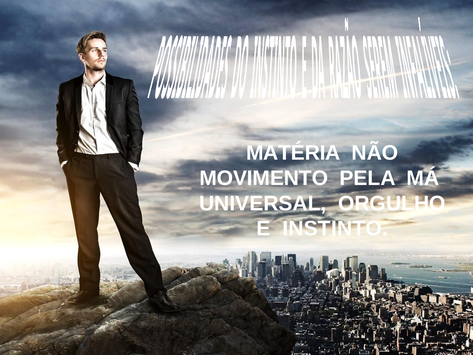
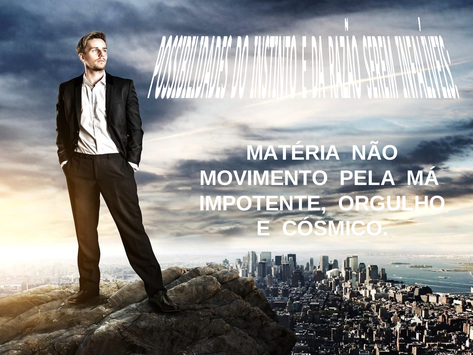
UNIVERSAL: UNIVERSAL -> IMPOTENTE (263, 203)
INSTINTO: INSTINTO -> CÓSMICO (335, 229)
